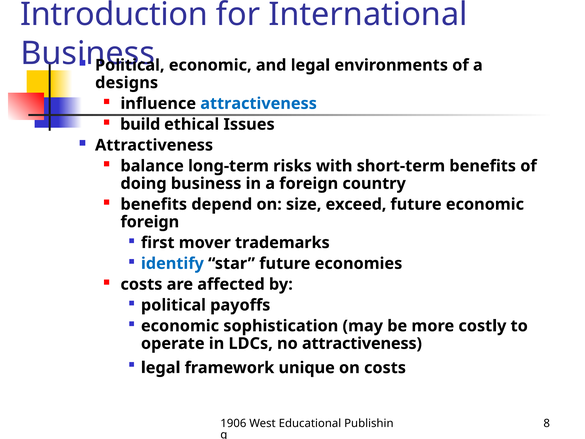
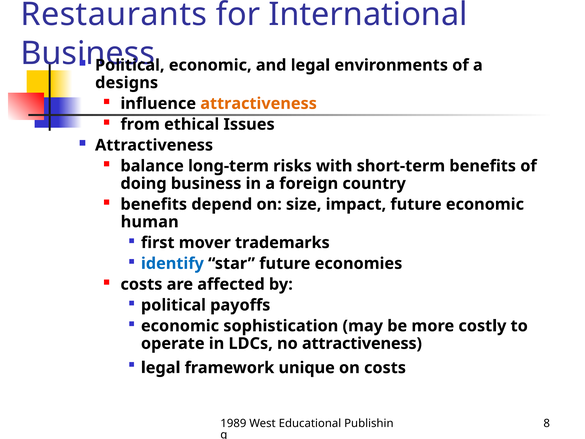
Introduction: Introduction -> Restaurants (114, 14)
attractiveness colour: blue -> orange (259, 103)
build: build -> from (140, 124)
exceed: exceed -> impact (356, 204)
foreign: foreign -> human (150, 222)
1906: 1906 -> 1989 (233, 423)
